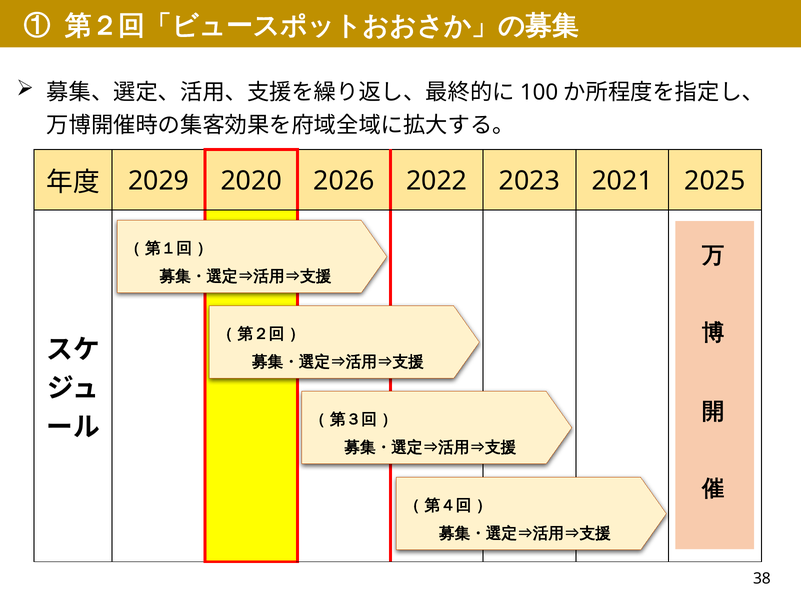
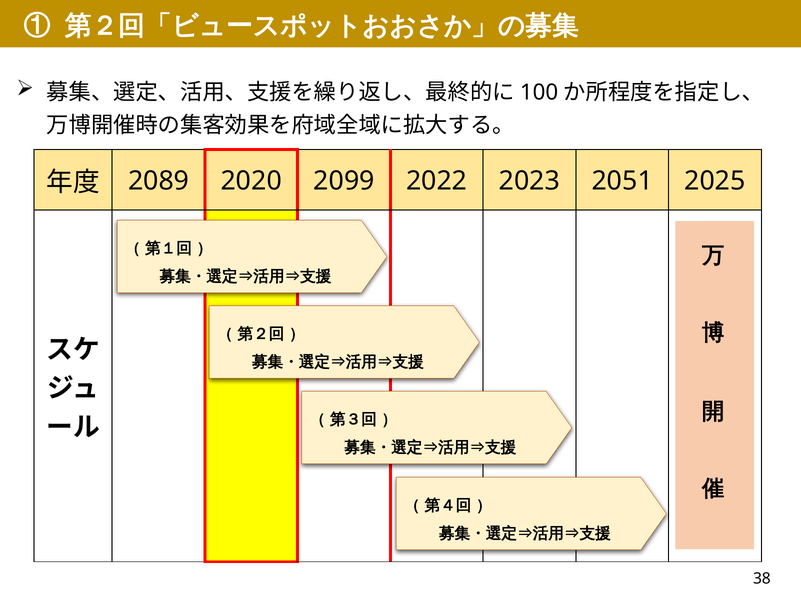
2029: 2029 -> 2089 (159, 181)
2026: 2026 -> 2099 (344, 181)
2021: 2021 -> 2051 (622, 181)
